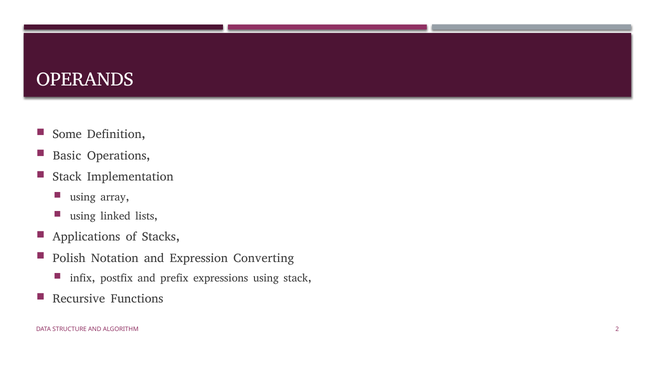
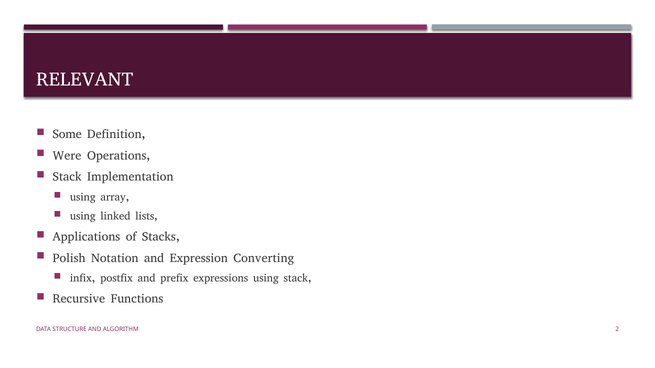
OPERANDS: OPERANDS -> RELEVANT (85, 80)
Basic: Basic -> Were (67, 156)
